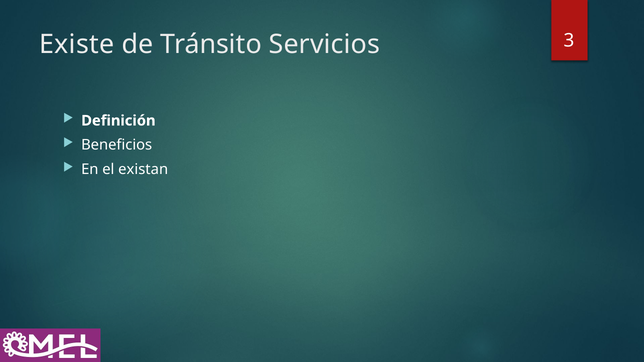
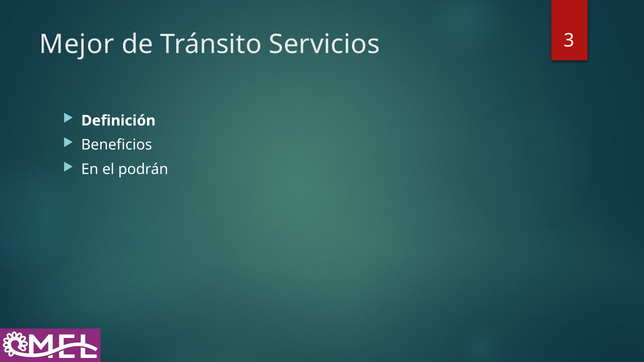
Existe: Existe -> Mejor (77, 44)
existan: existan -> podrán (143, 170)
